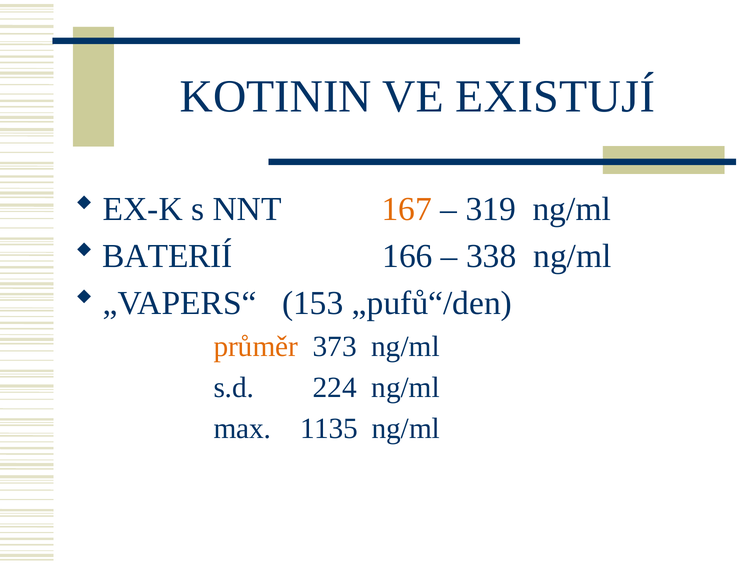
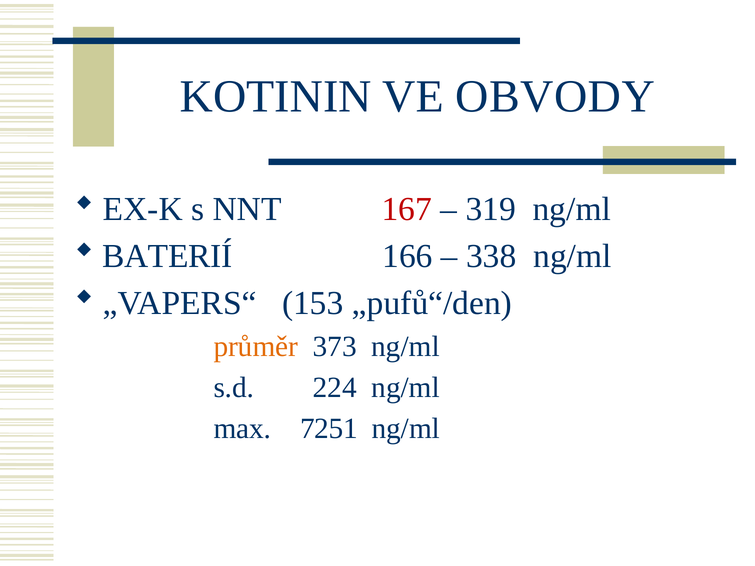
EXISTUJÍ: EXISTUJÍ -> OBVODY (555, 96)
167 colour: orange -> red (407, 209)
1135: 1135 -> 7251 (329, 429)
